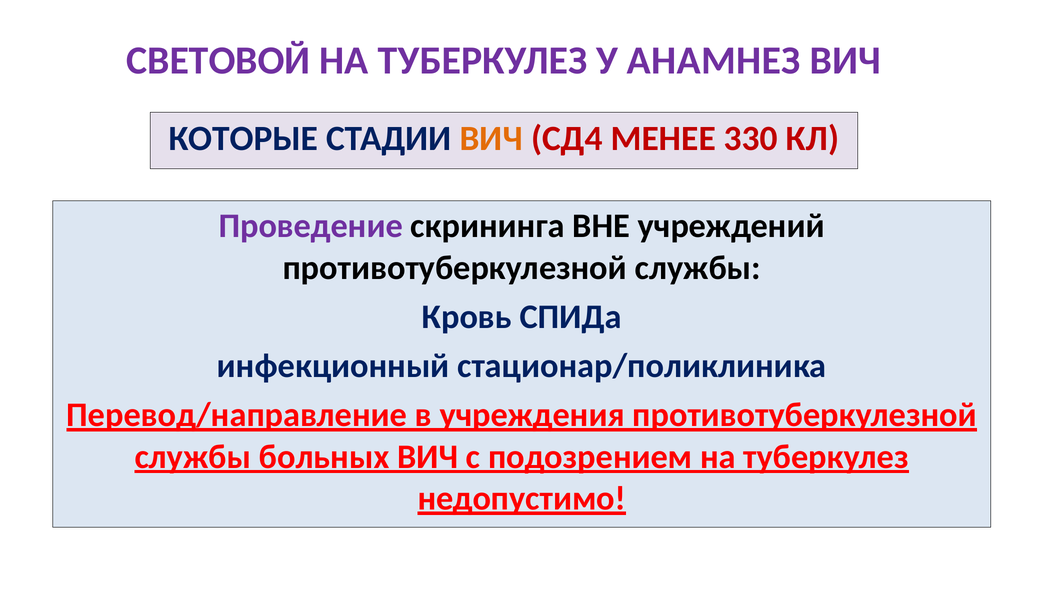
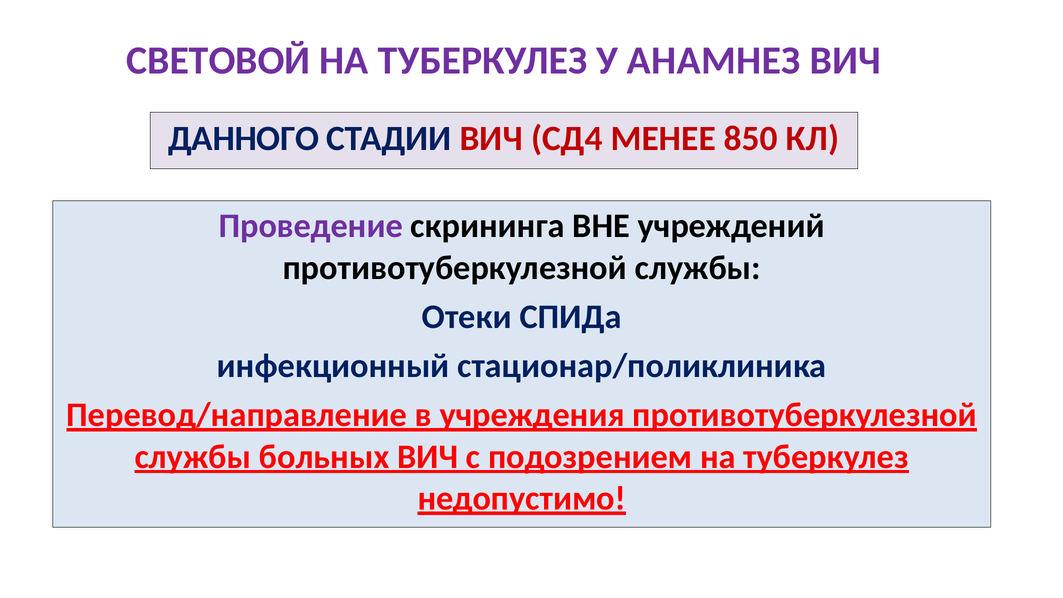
КОТОРЫЕ: КОТОРЫЕ -> ДАННОГО (244, 138)
ВИЧ colour: orange -> red (491, 138)
330: 330 -> 850 (751, 138)
Кровь: Кровь -> Отеки (467, 317)
